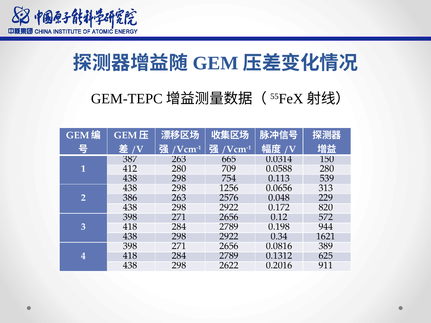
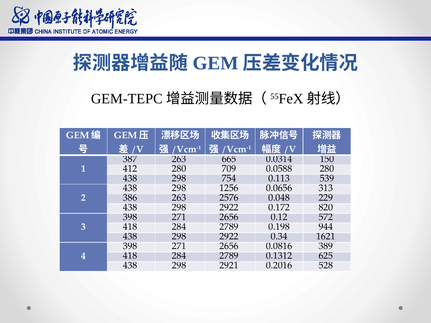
2622: 2622 -> 2921 (229, 266)
911: 911 -> 528 (326, 266)
